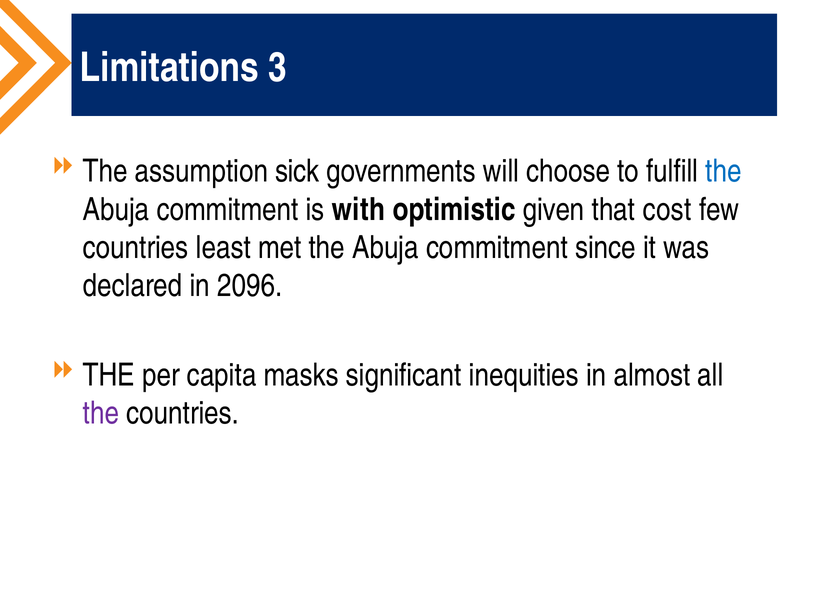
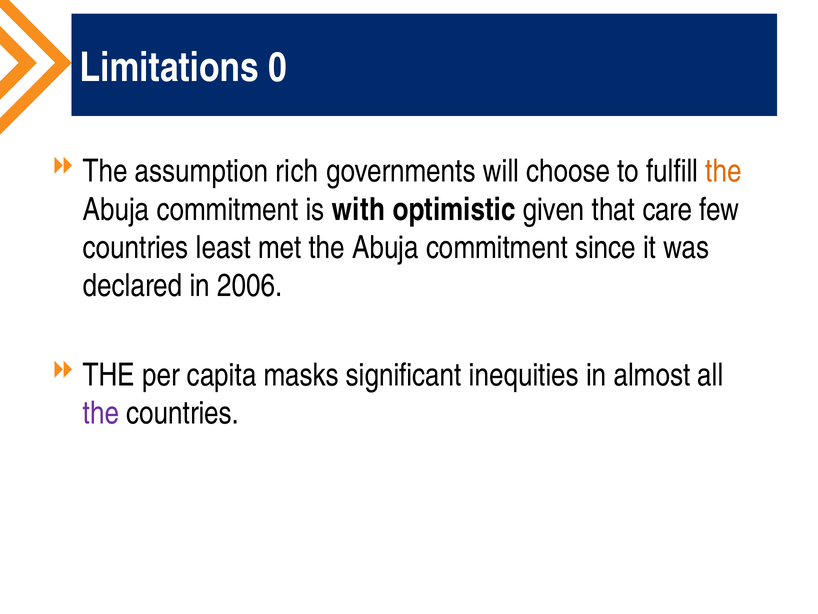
3: 3 -> 0 (277, 68)
sick: sick -> rich (297, 171)
the colour: blue -> orange (724, 171)
cost: cost -> care (667, 209)
2096: 2096 -> 2006 (250, 286)
